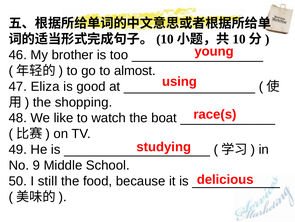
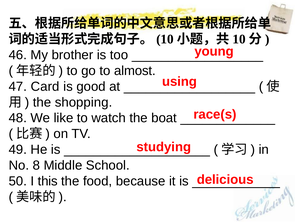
Eliza: Eliza -> Card (45, 86)
9: 9 -> 8 (36, 165)
still: still -> this (48, 181)
